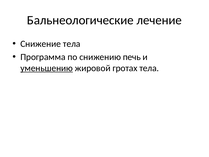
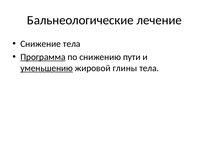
Программа underline: none -> present (43, 57)
печь: печь -> пути (132, 57)
гротах: гротах -> глины (125, 68)
